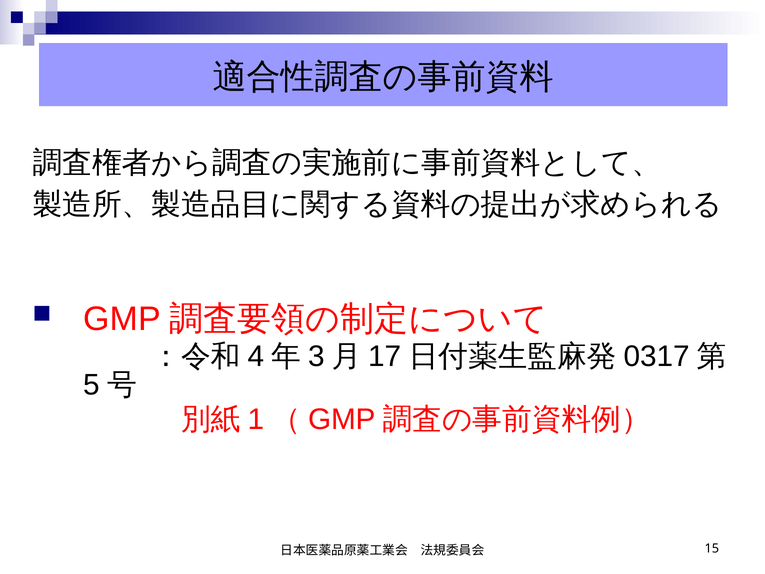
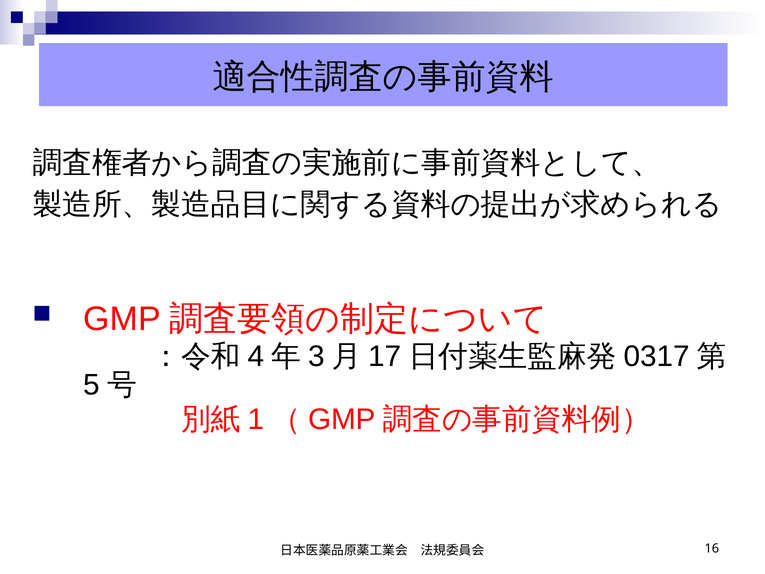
15: 15 -> 16 (712, 548)
